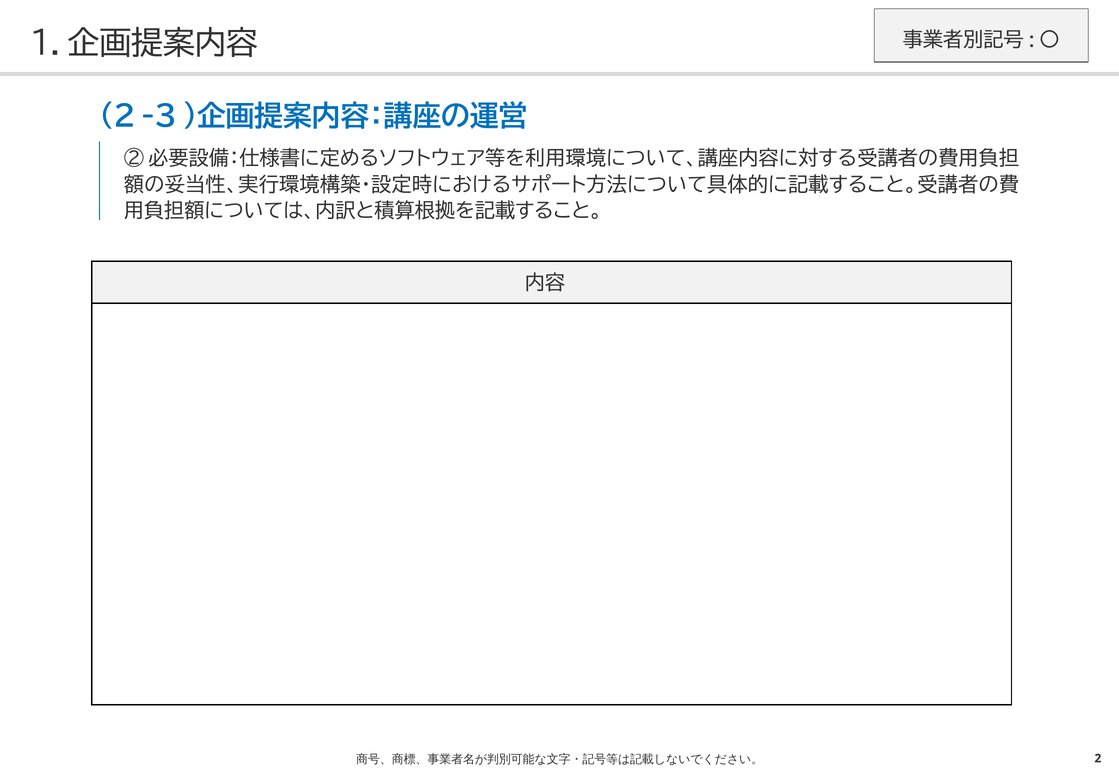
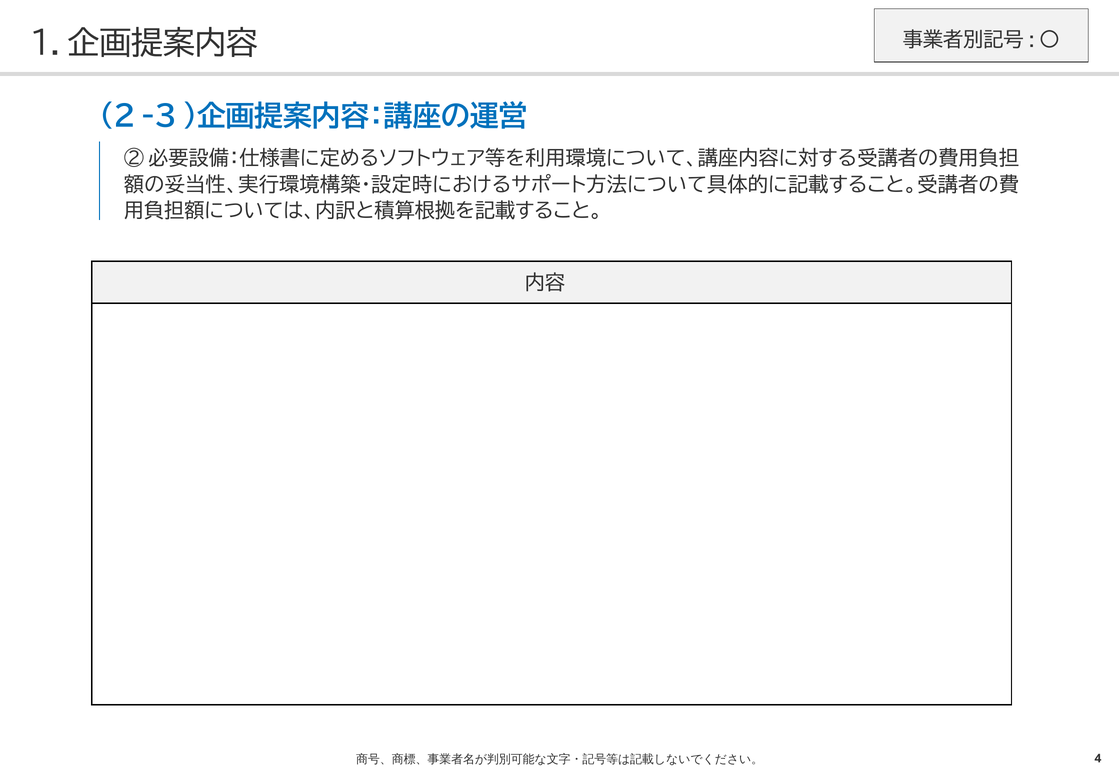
2: 2 -> 4 (1098, 759)
